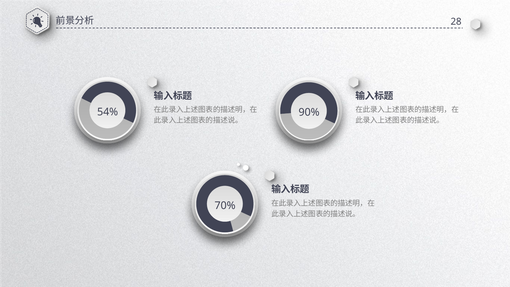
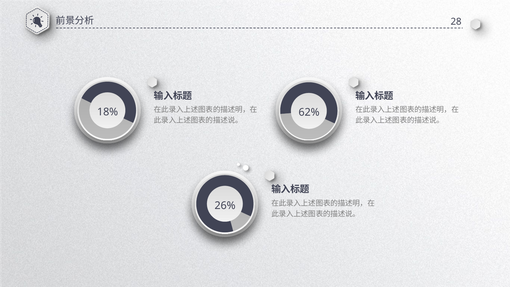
54%: 54% -> 18% (108, 112)
90%: 90% -> 62% (309, 112)
70%: 70% -> 26% (225, 206)
